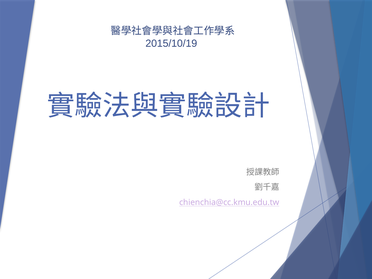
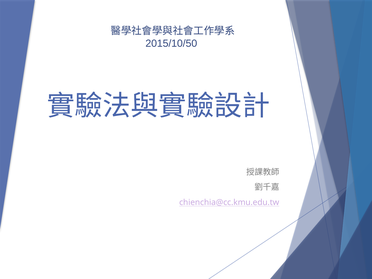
2015/10/19: 2015/10/19 -> 2015/10/50 (171, 43)
